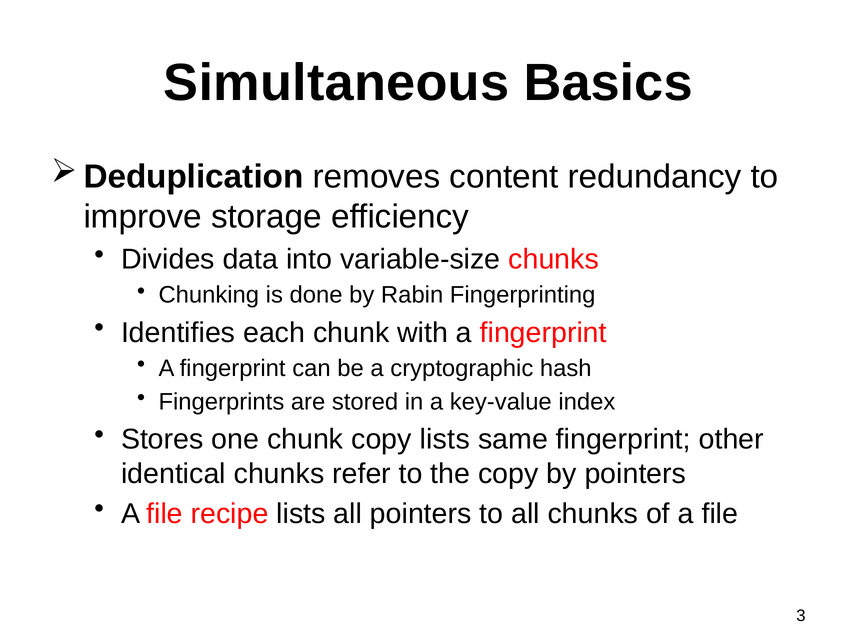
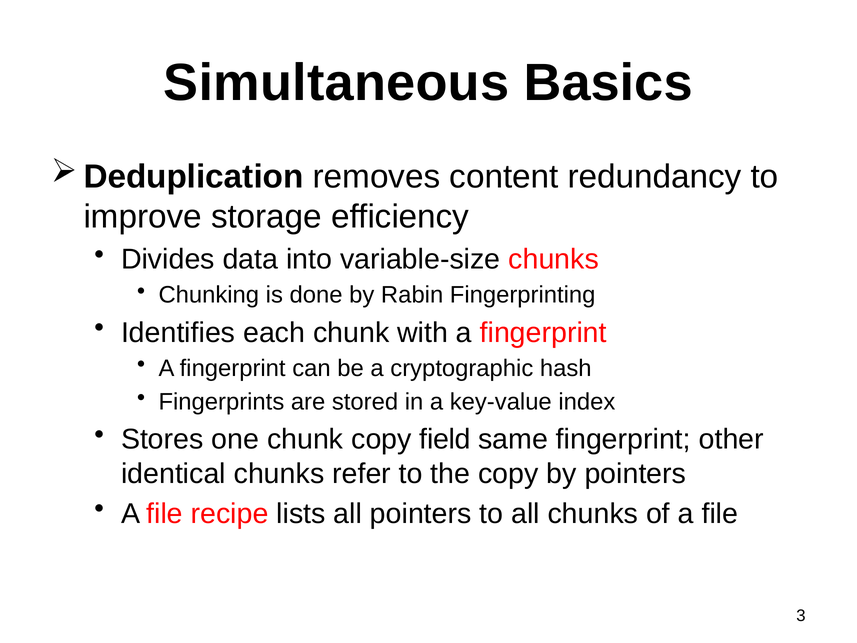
copy lists: lists -> field (445, 439)
